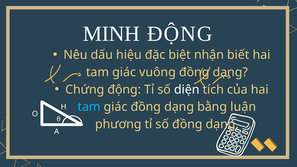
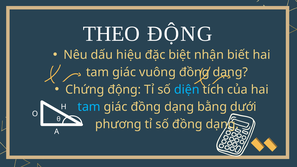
MINH: MINH -> THEO (111, 34)
diện colour: white -> light blue (187, 90)
luận: luận -> dưới (243, 107)
